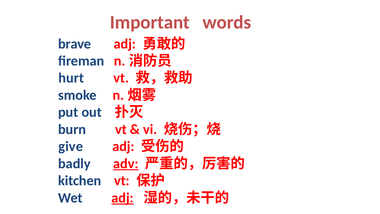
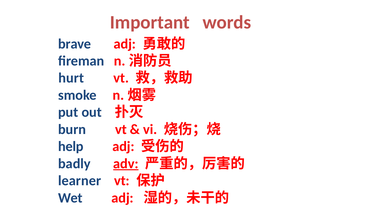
give: give -> help (71, 146)
kitchen: kitchen -> learner (80, 181)
adj underline: present -> none (123, 198)
